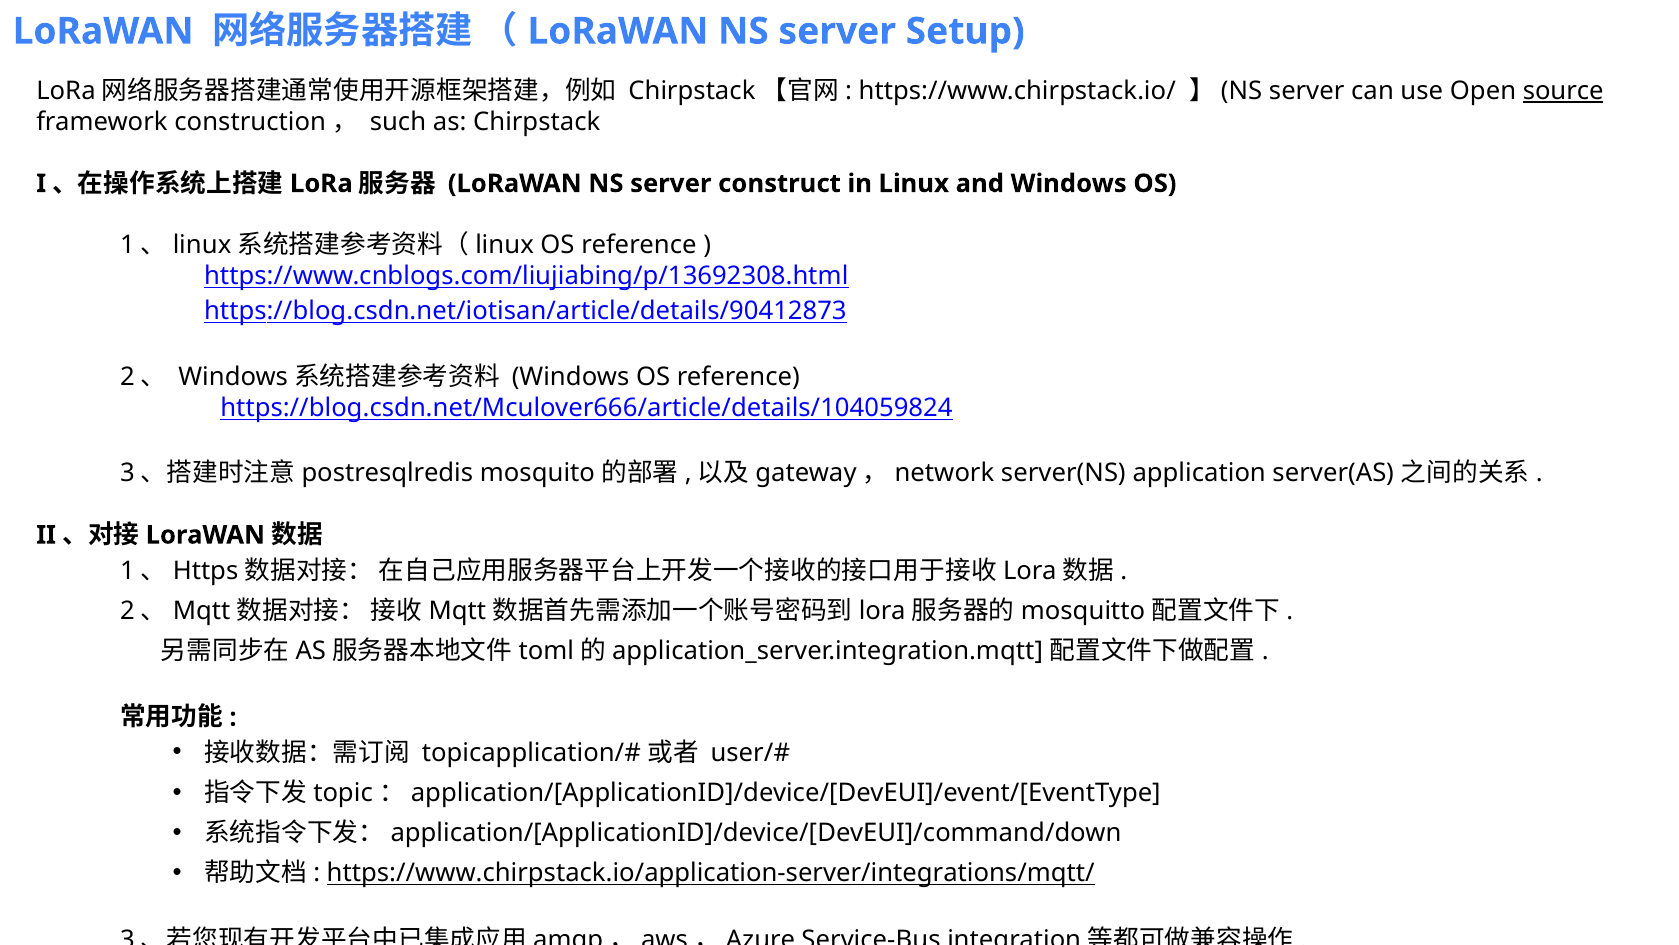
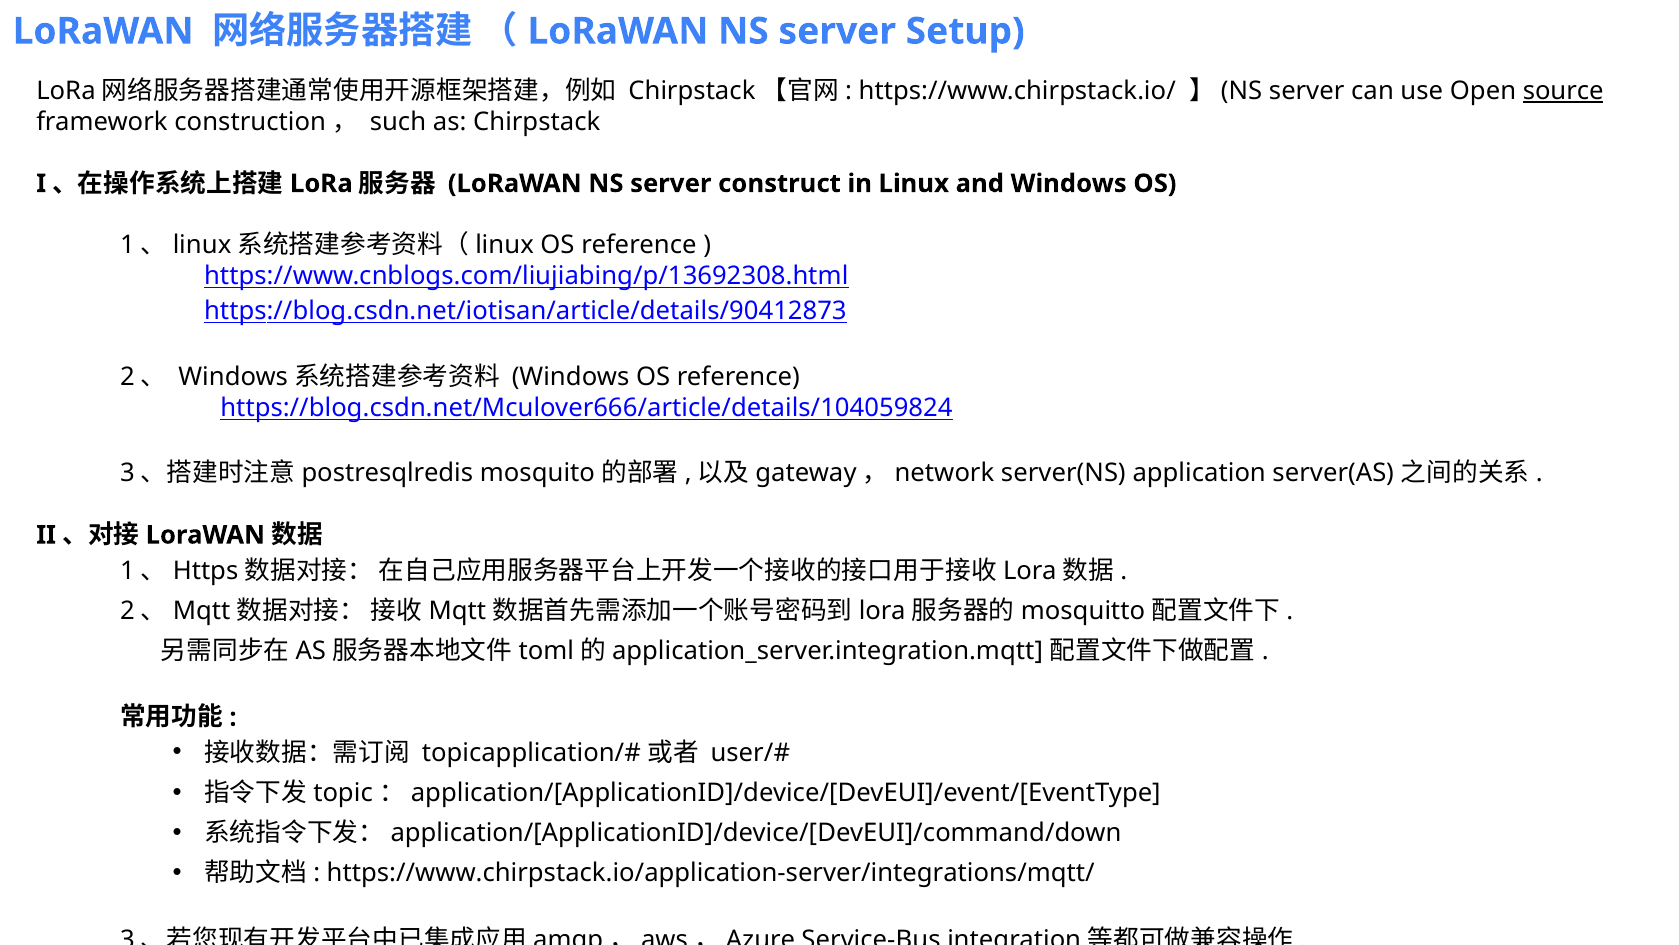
https://www.chirpstack.io/application-server/integrations/mqtt/ underline: present -> none (711, 873)
